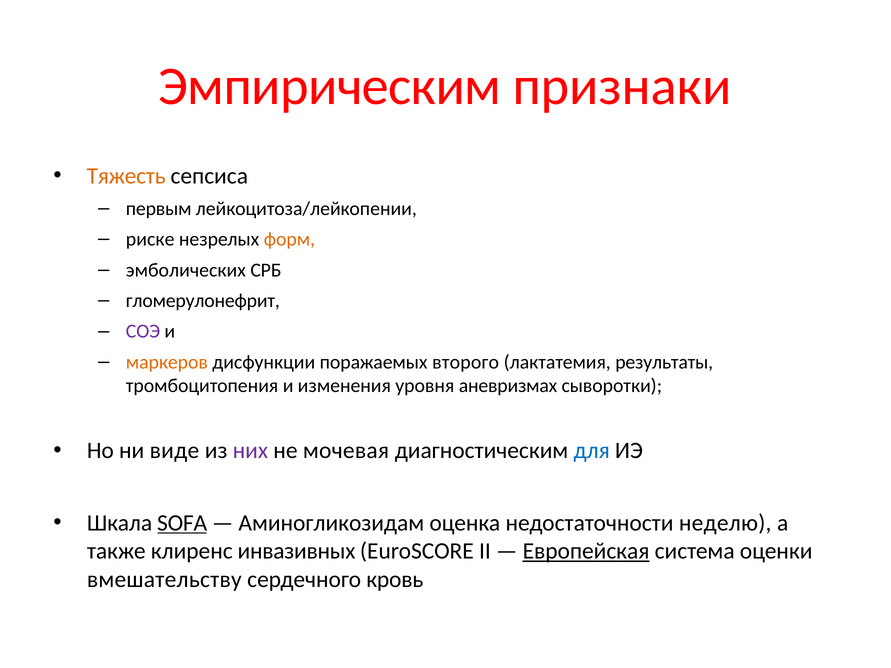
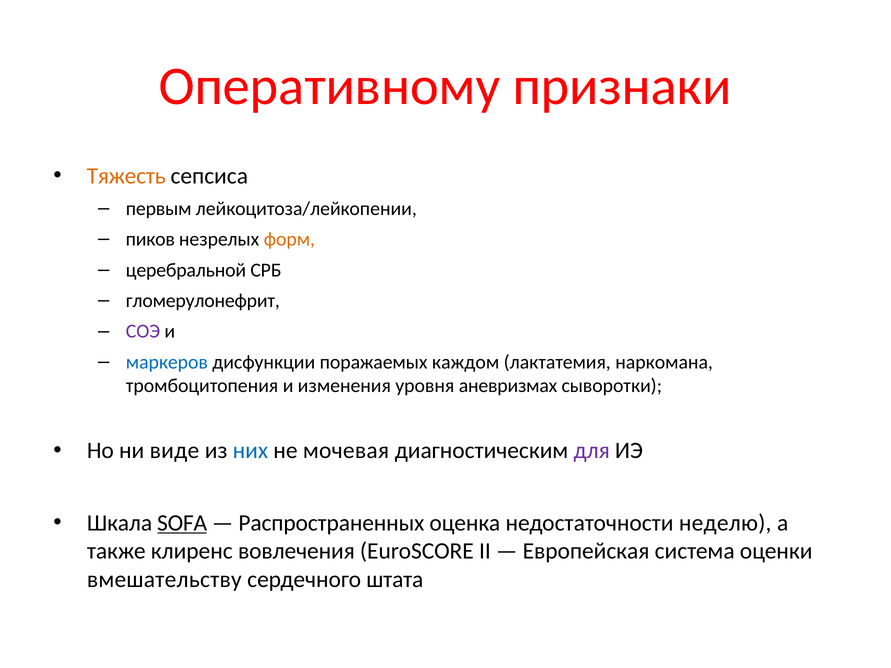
Эмпирическим: Эмпирическим -> Оперативному (329, 86)
риске: риске -> пиков (150, 239)
эмболических: эмболических -> церебральной (186, 270)
маркеров colour: orange -> blue (167, 362)
второго: второго -> каждом (466, 362)
результаты: результаты -> наркомана (664, 362)
них colour: purple -> blue (250, 451)
для colour: blue -> purple (592, 451)
Аминогликозидам: Аминогликозидам -> Распространенных (331, 523)
инвазивных: инвазивных -> вовлечения (296, 551)
Европейская underline: present -> none (586, 551)
кровь: кровь -> штата (395, 580)
